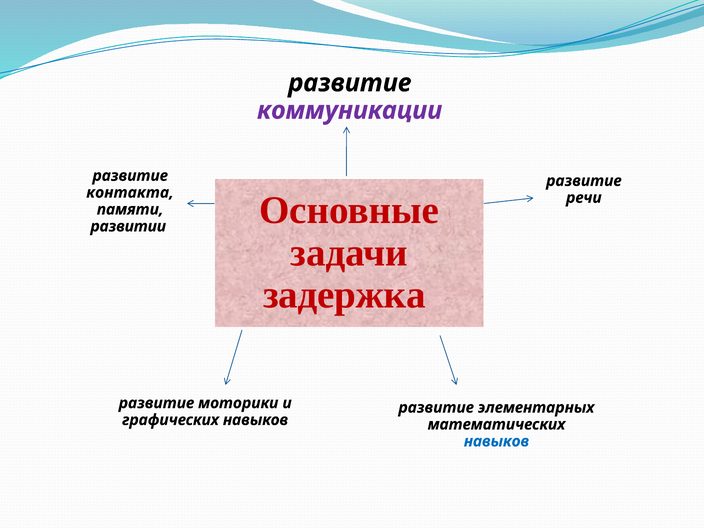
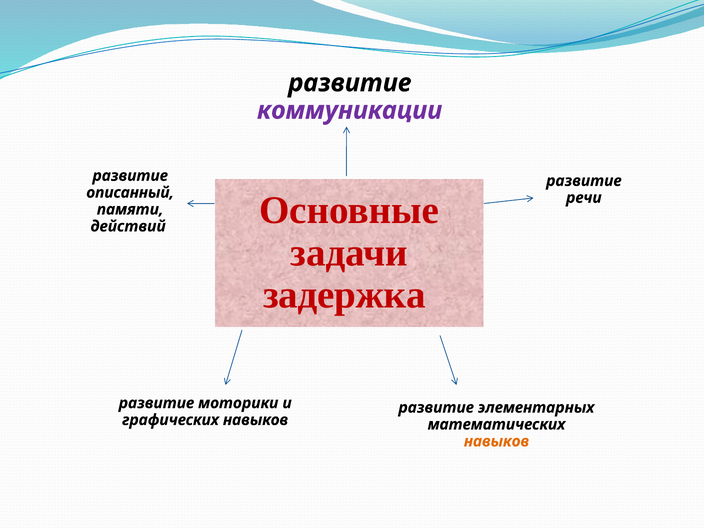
контакта: контакта -> описанный (130, 193)
развитии: развитии -> действий (128, 226)
навыков colour: blue -> orange (497, 441)
